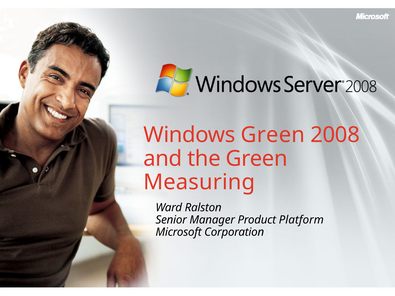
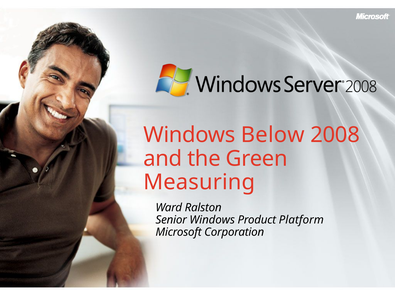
Windows Green: Green -> Below (273, 135)
Senior Manager: Manager -> Windows (212, 220)
